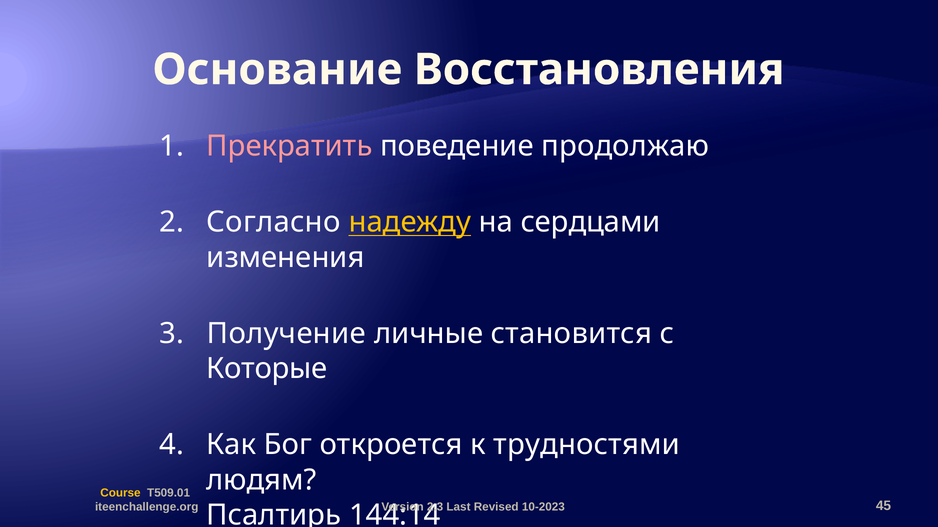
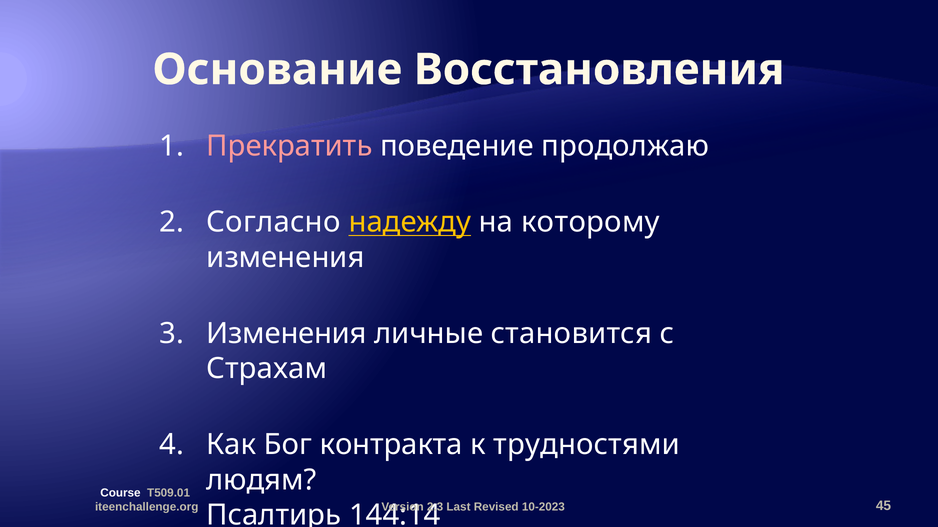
сердцами: сердцами -> которому (590, 222)
3 Получение: Получение -> Изменения (287, 334)
Которые: Которые -> Страхам (267, 369)
откроется: откроется -> контракта (391, 445)
Course colour: yellow -> white (120, 493)
